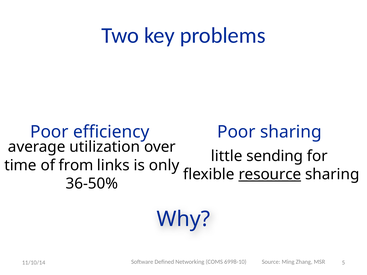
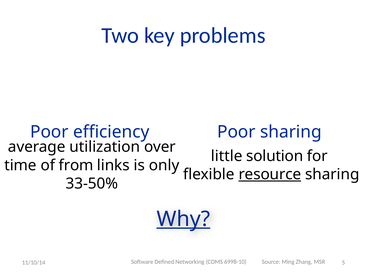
sending: sending -> solution (275, 156)
36-50%: 36-50% -> 33-50% (92, 184)
Why underline: none -> present (183, 219)
